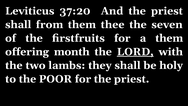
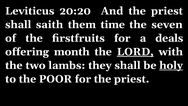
37:20: 37:20 -> 20:20 (75, 11)
from: from -> saith (49, 25)
thee: thee -> time (113, 25)
a them: them -> deals (169, 38)
holy underline: none -> present (171, 65)
